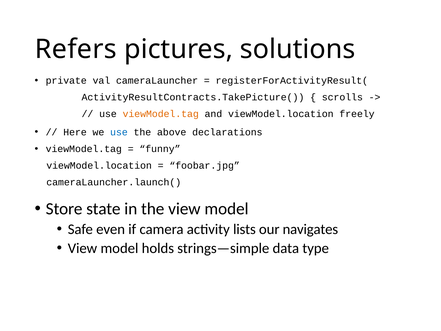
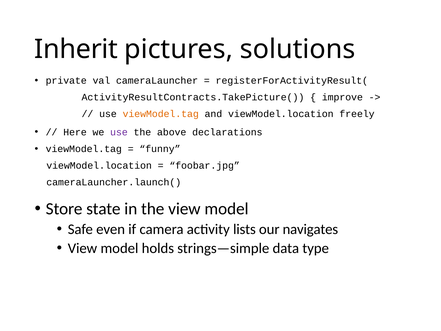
Refers: Refers -> Inherit (76, 49)
scrolls: scrolls -> improve (342, 97)
use colour: blue -> purple (119, 132)
